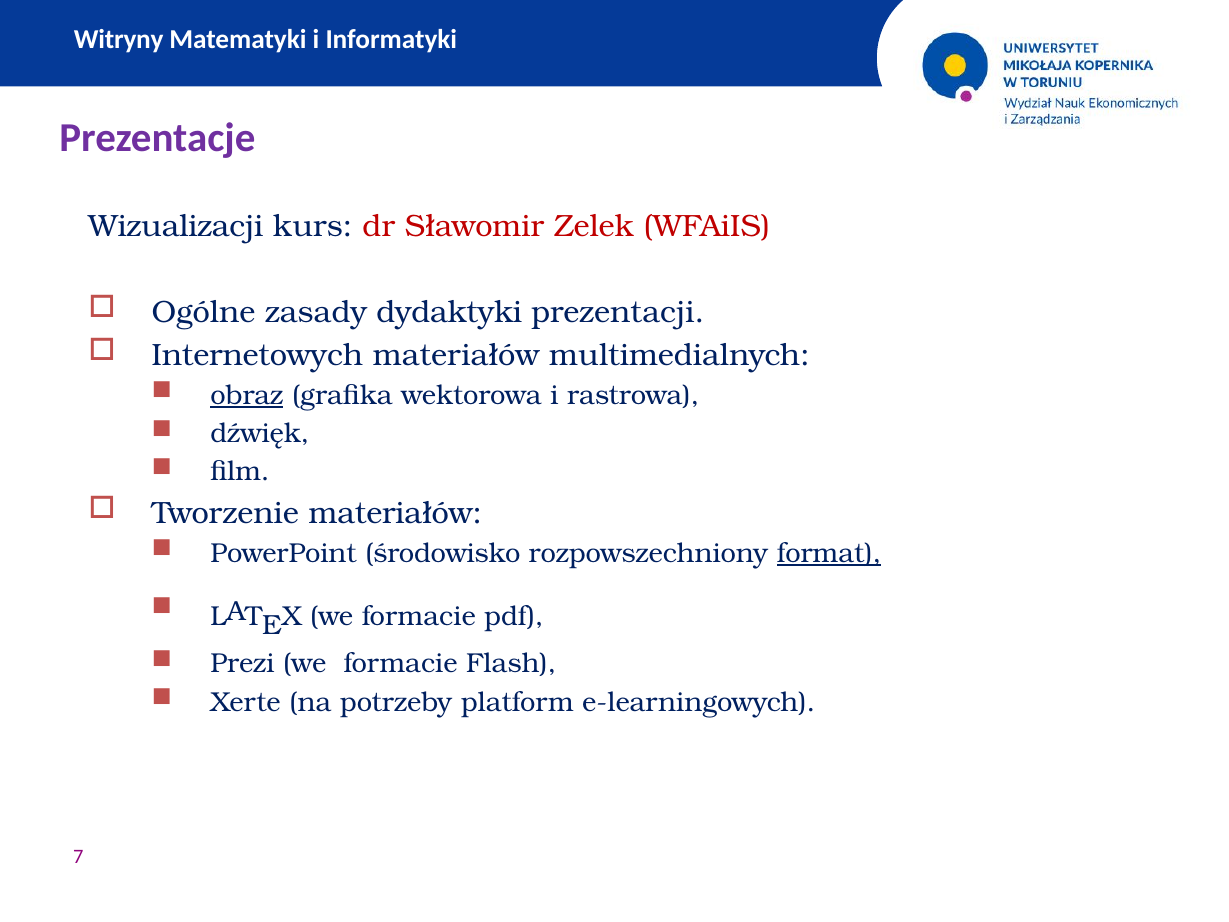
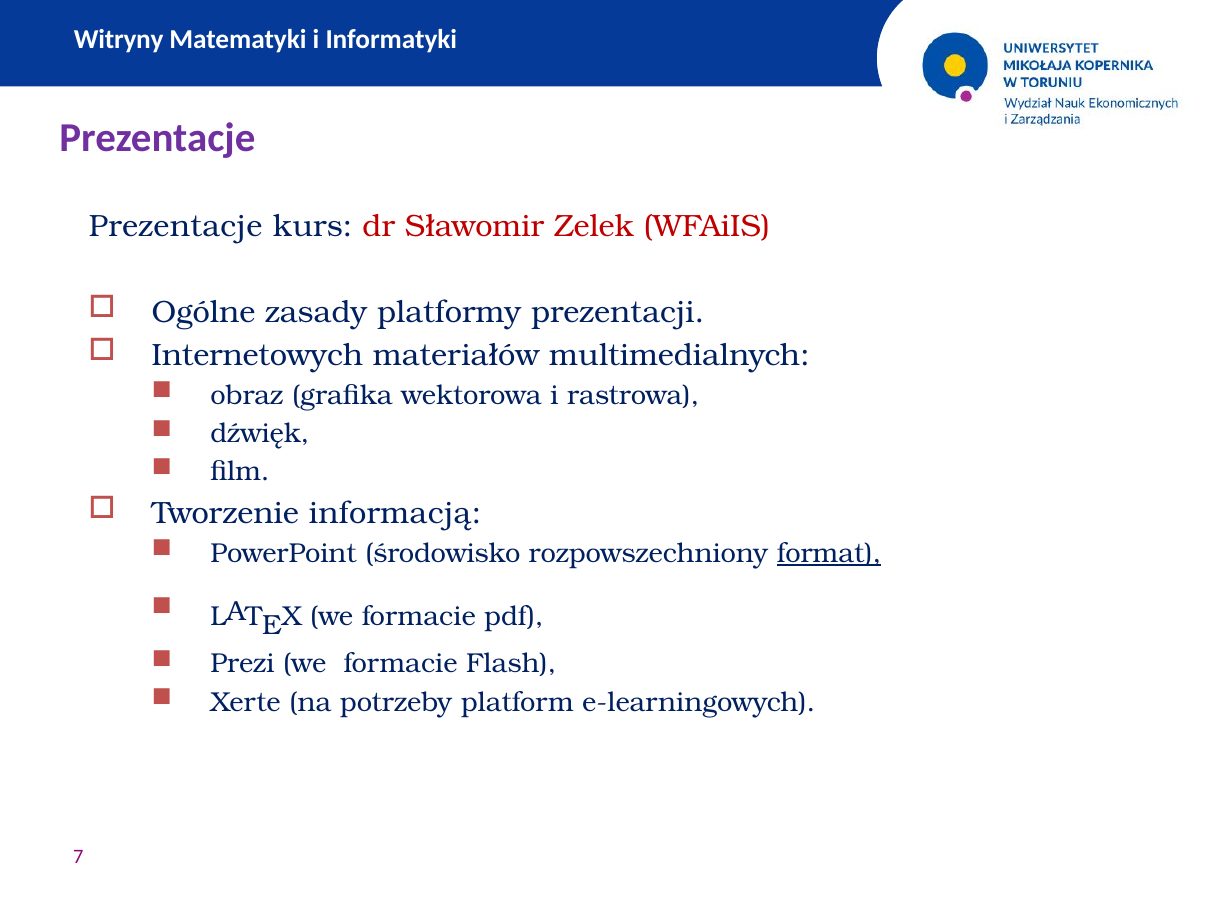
Wizualizacji: Wizualizacji -> Prezentacje (176, 226)
dydaktyki: dydaktyki -> platformy (449, 312)
obraz underline: present -> none (247, 395)
Tworzenie materiałów: materiałów -> informacją (395, 513)
